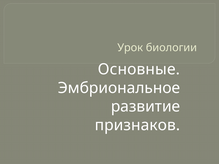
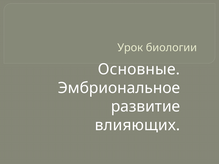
признаков: признаков -> влияющих (137, 125)
